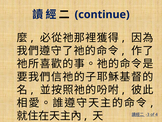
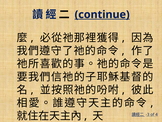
continue underline: none -> present (102, 15)
